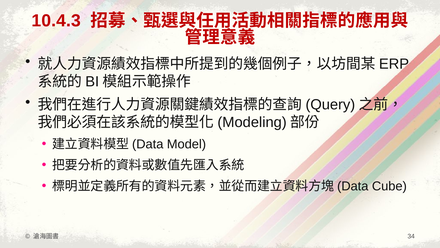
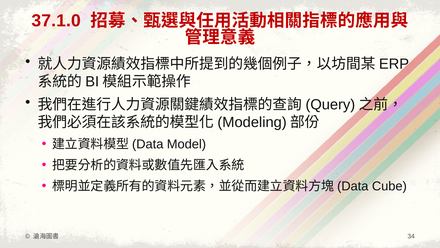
10.4.3: 10.4.3 -> 37.1.0 (56, 21)
